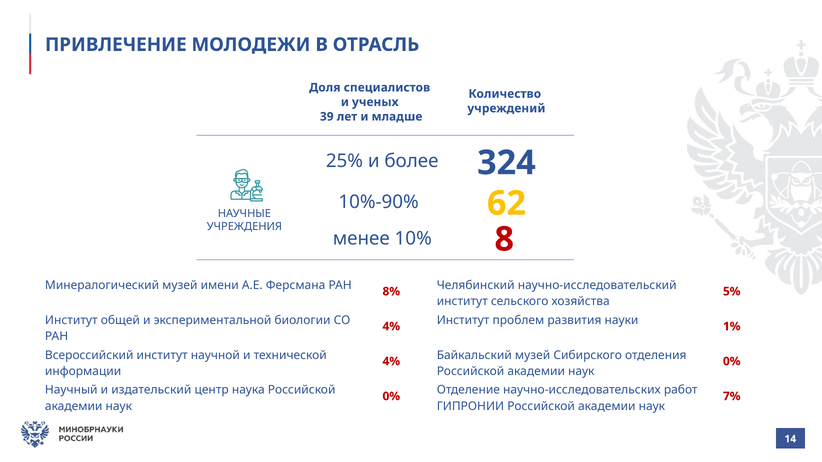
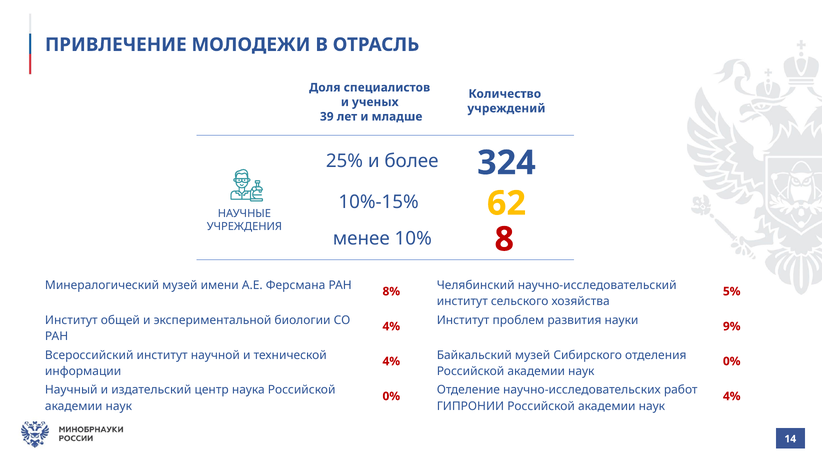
10%-90%: 10%-90% -> 10%-15% (379, 202)
1%: 1% -> 9% (732, 327)
7%: 7% -> 4% (732, 397)
